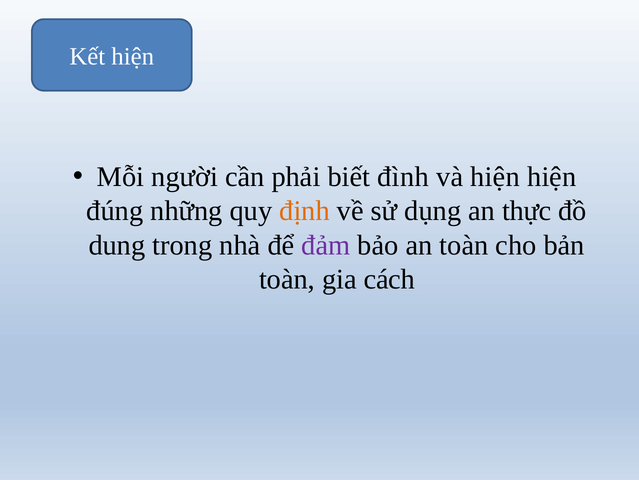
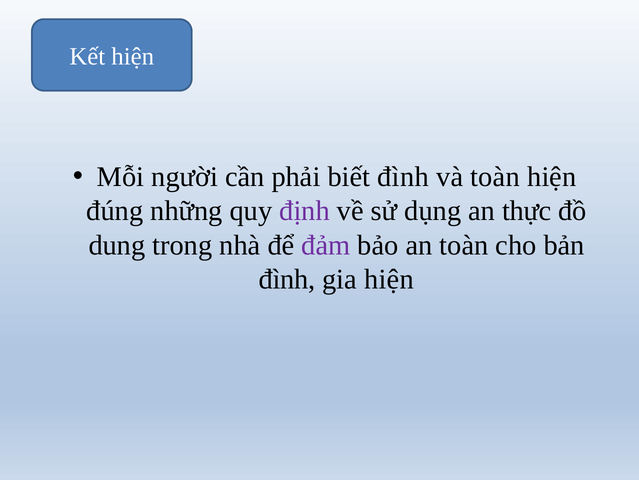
và hiện: hiện -> toàn (495, 177)
định colour: orange -> purple (305, 211)
toàn: toàn -> đình (287, 279)
gia cách: cách -> hiện (389, 279)
